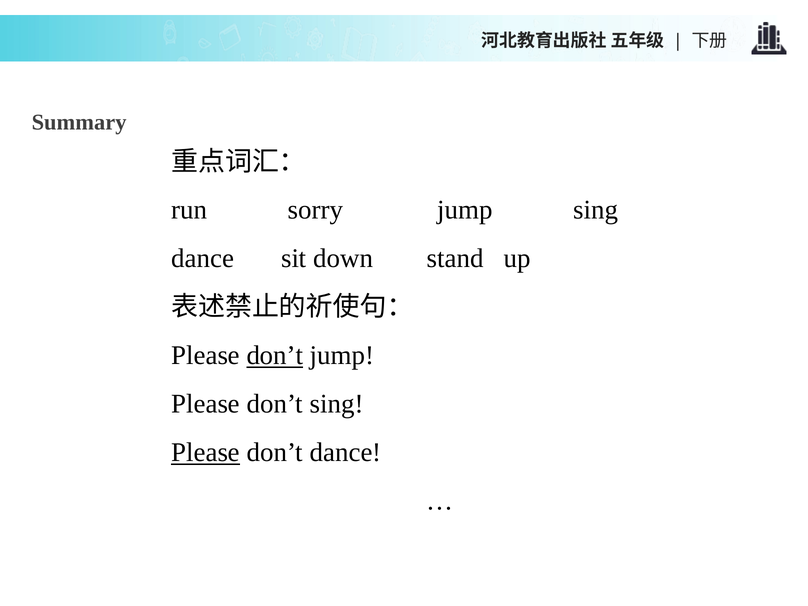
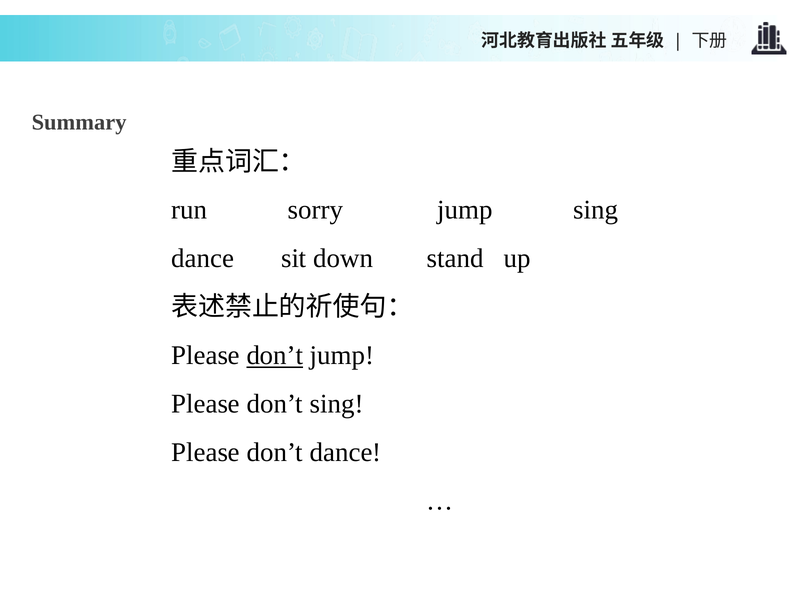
Please underline: present -> none (206, 452)
